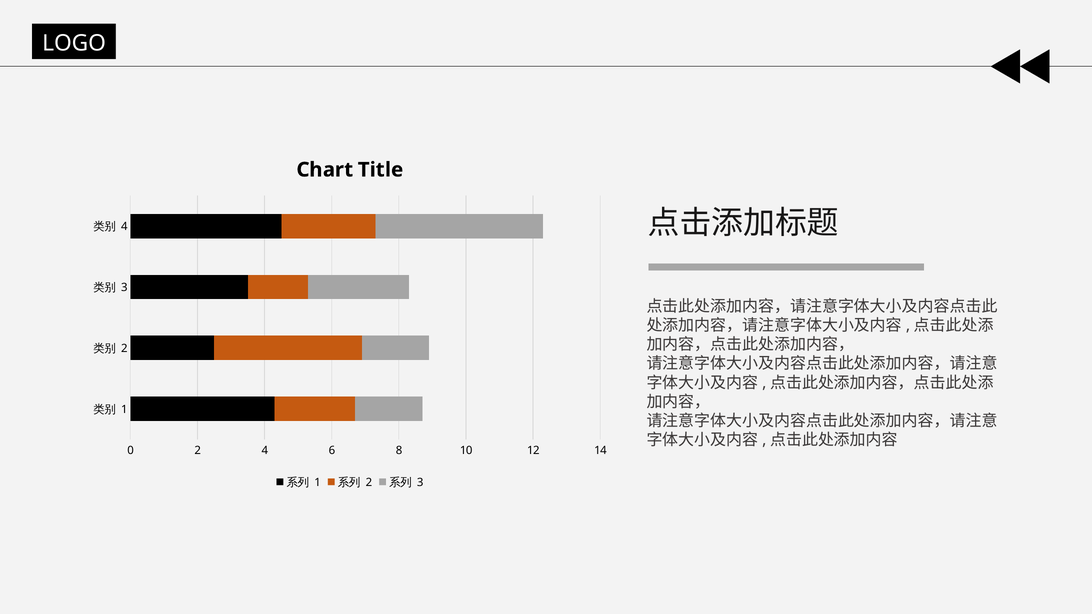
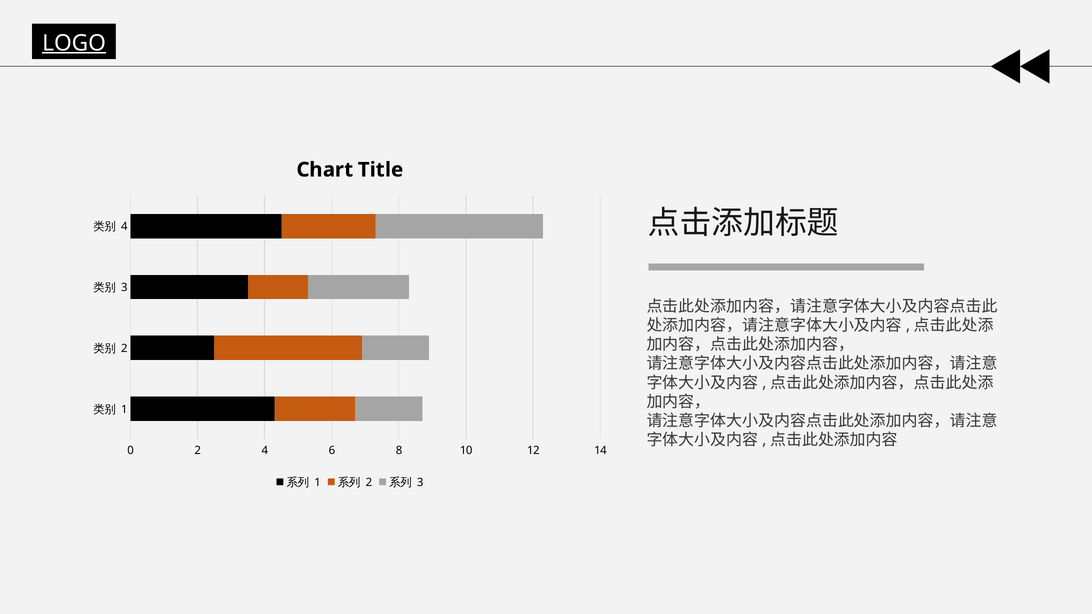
LOGO underline: none -> present (74, 43)
